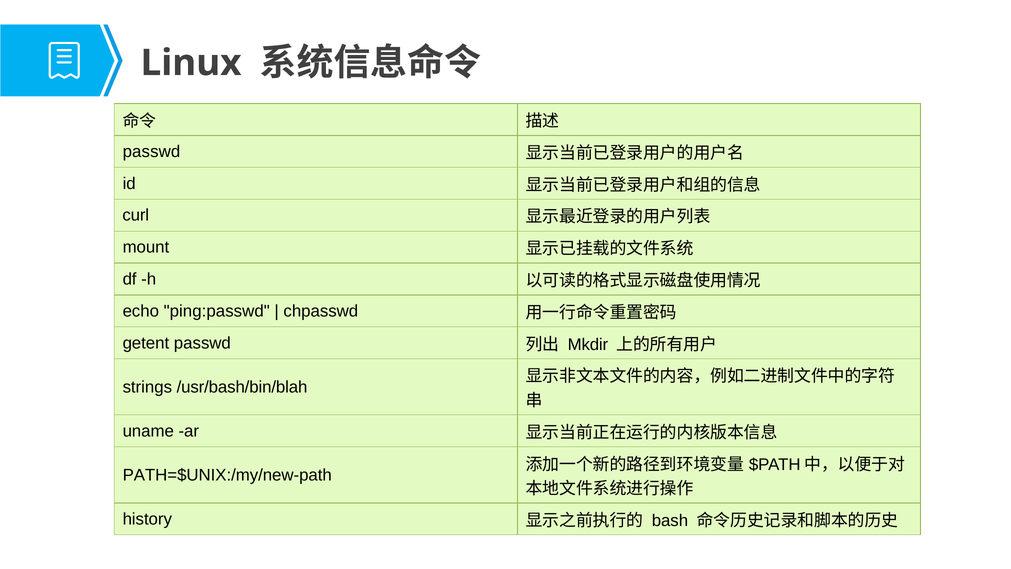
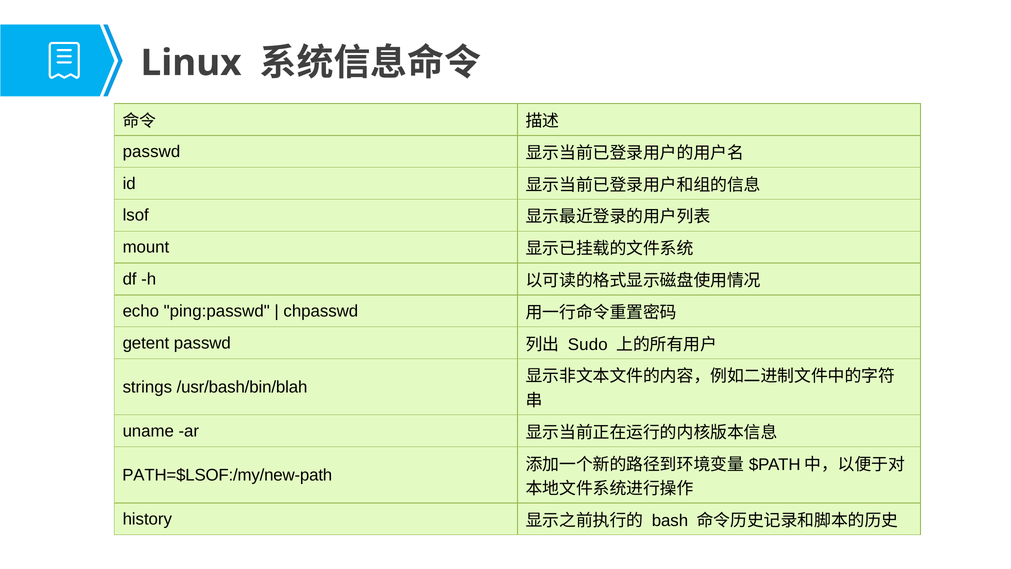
curl: curl -> lsof (136, 215)
Mkdir: Mkdir -> Sudo (588, 344)
PATH=$UNIX:/my/new-path: PATH=$UNIX:/my/new-path -> PATH=$LSOF:/my/new-path (227, 475)
